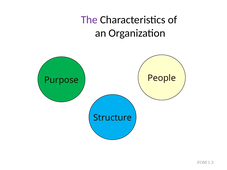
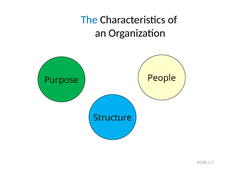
The colour: purple -> blue (89, 20)
